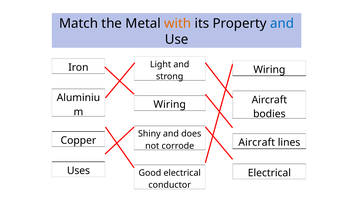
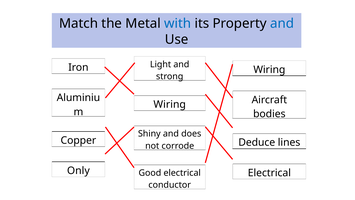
with colour: orange -> blue (178, 23)
Aircraft: Aircraft -> Deduce (257, 142)
Uses: Uses -> Only (78, 170)
